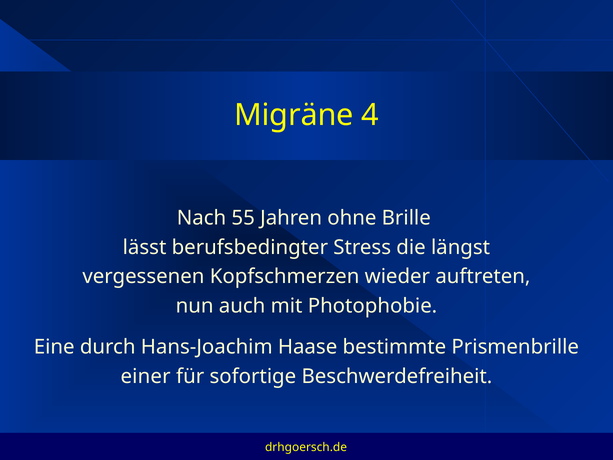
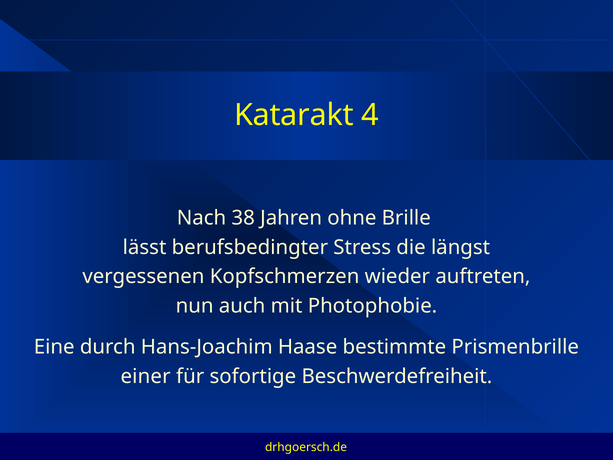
Migräne: Migräne -> Katarakt (294, 115)
55: 55 -> 38 (243, 218)
